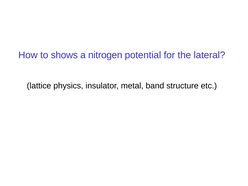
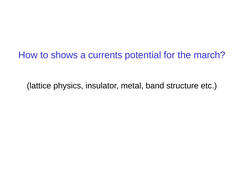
nitrogen: nitrogen -> currents (105, 55)
lateral: lateral -> march (210, 55)
